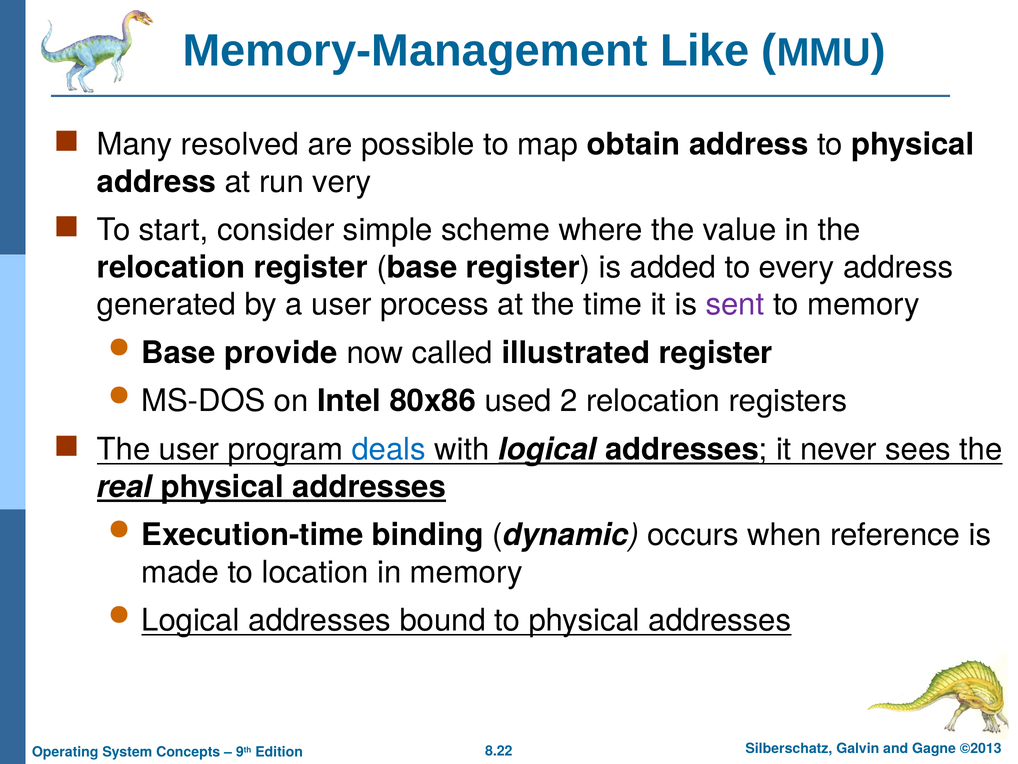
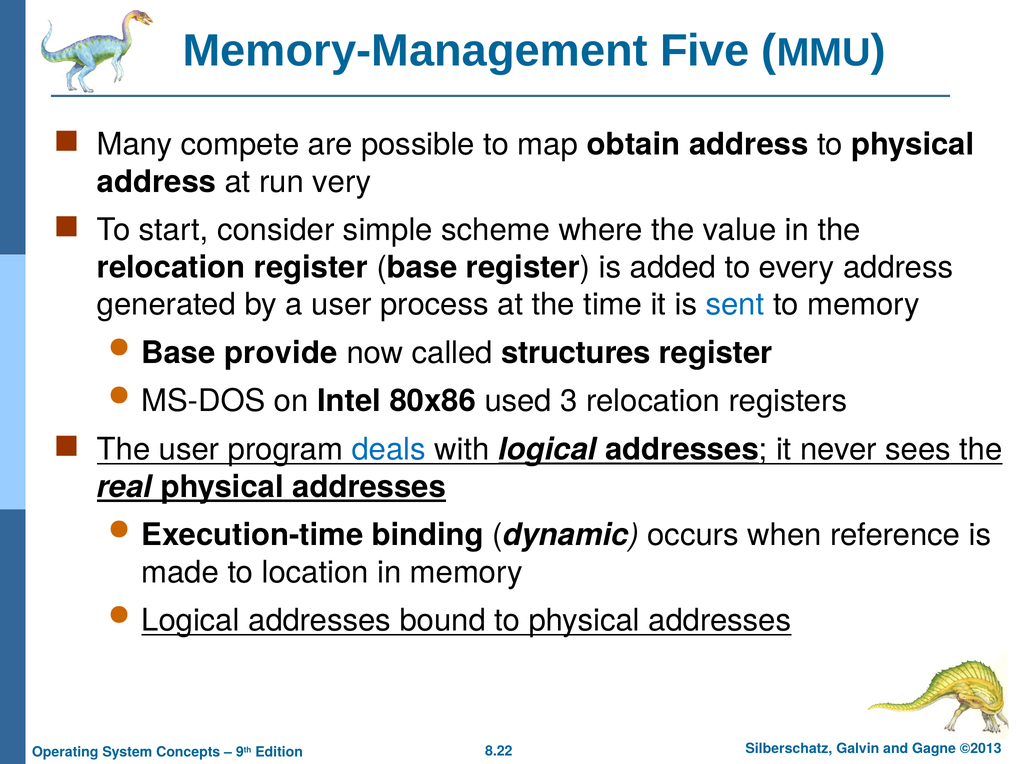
Like: Like -> Five (705, 51)
resolved: resolved -> compete (240, 144)
sent colour: purple -> blue (735, 305)
illustrated: illustrated -> structures (576, 353)
2: 2 -> 3 (569, 401)
